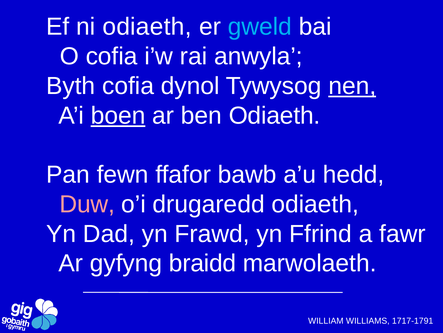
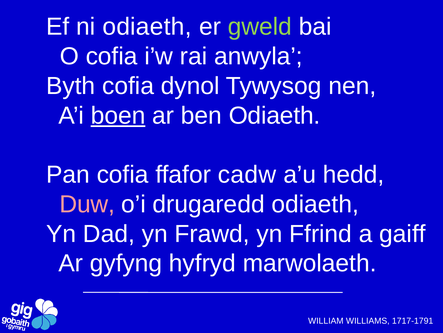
gweld colour: light blue -> light green (260, 27)
nen underline: present -> none (352, 86)
Pan fewn: fewn -> cofia (123, 174)
bawb: bawb -> cadw (247, 174)
fawr: fawr -> gaiff (403, 233)
braidd: braidd -> hyfryd (202, 263)
